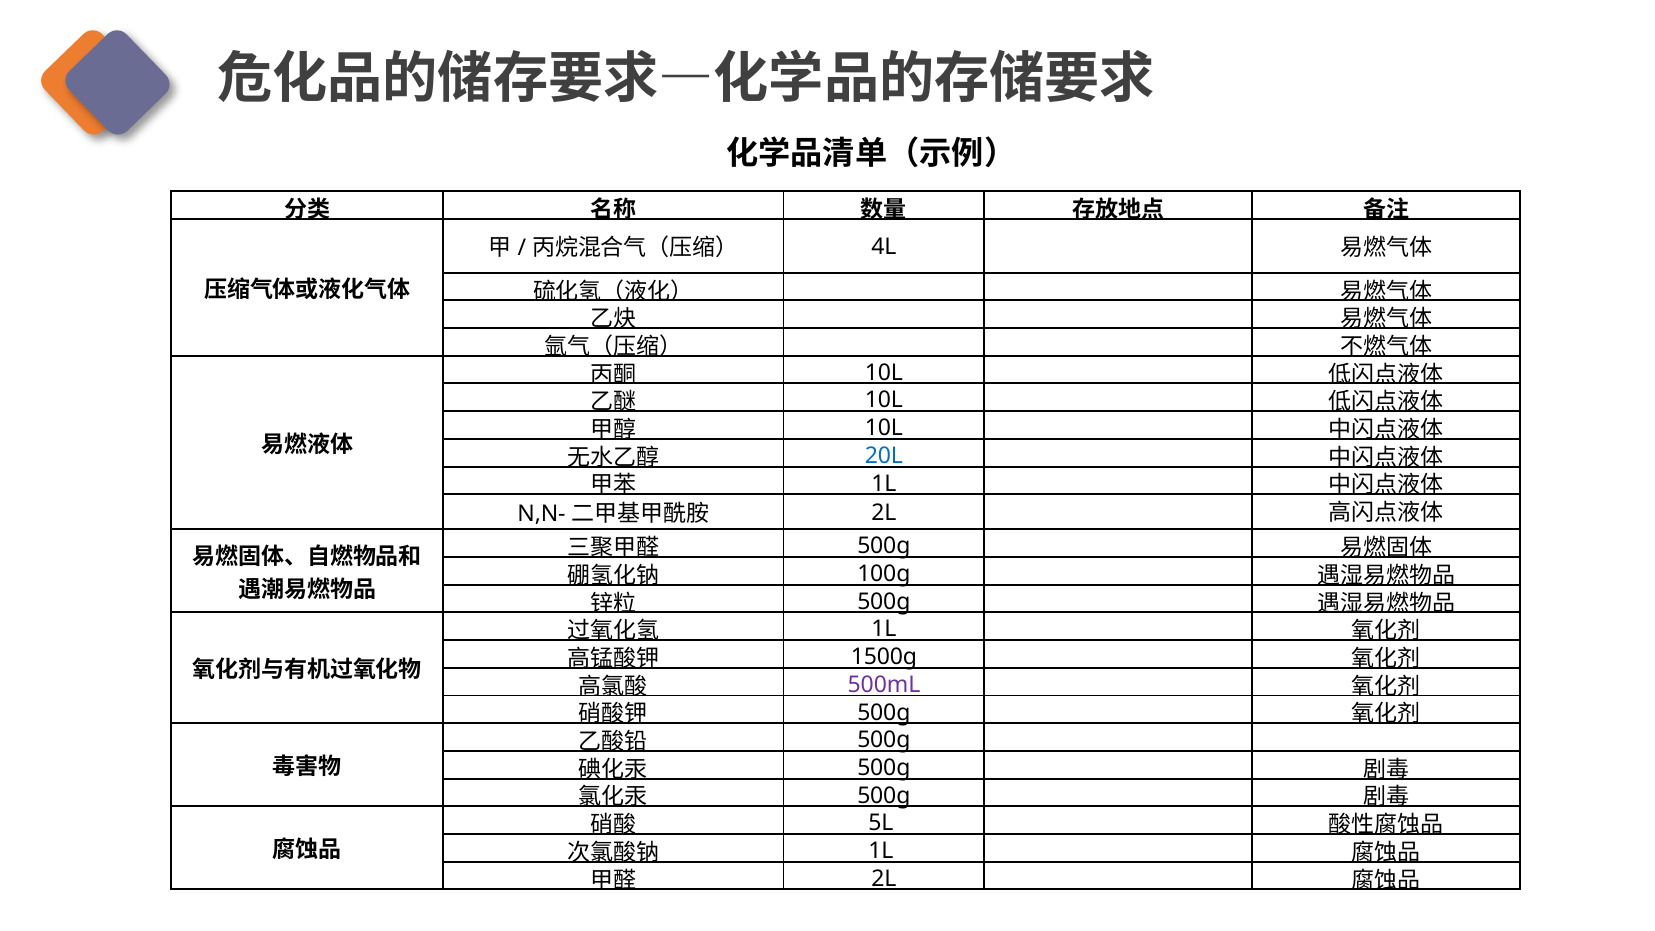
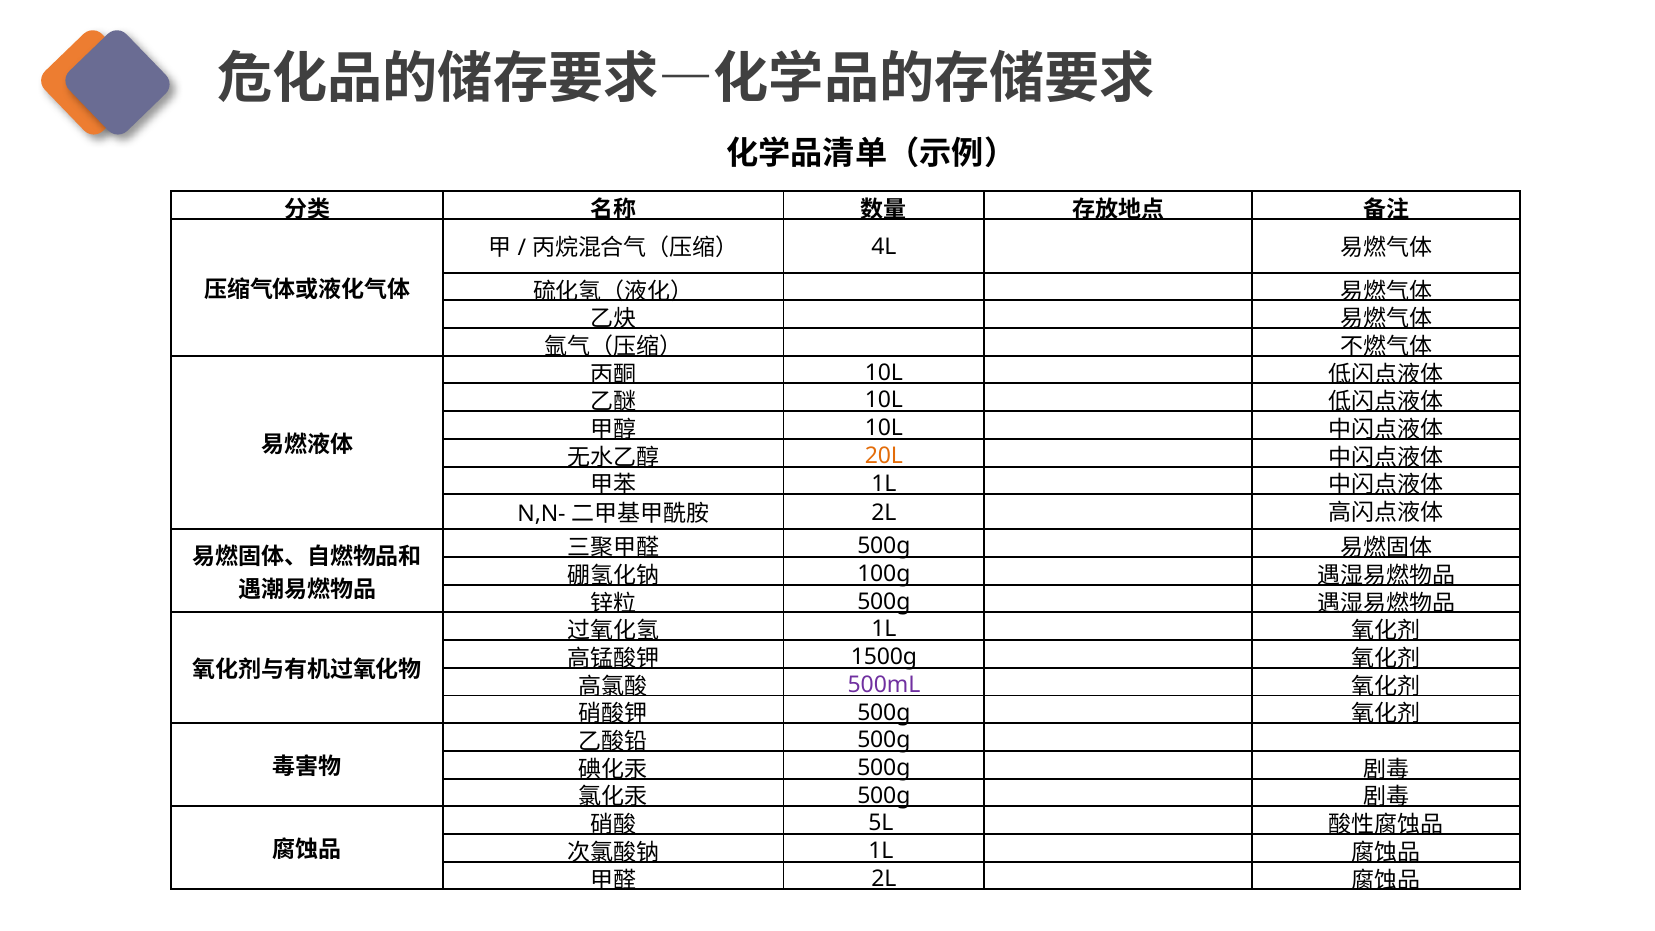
20L colour: blue -> orange (884, 456)
